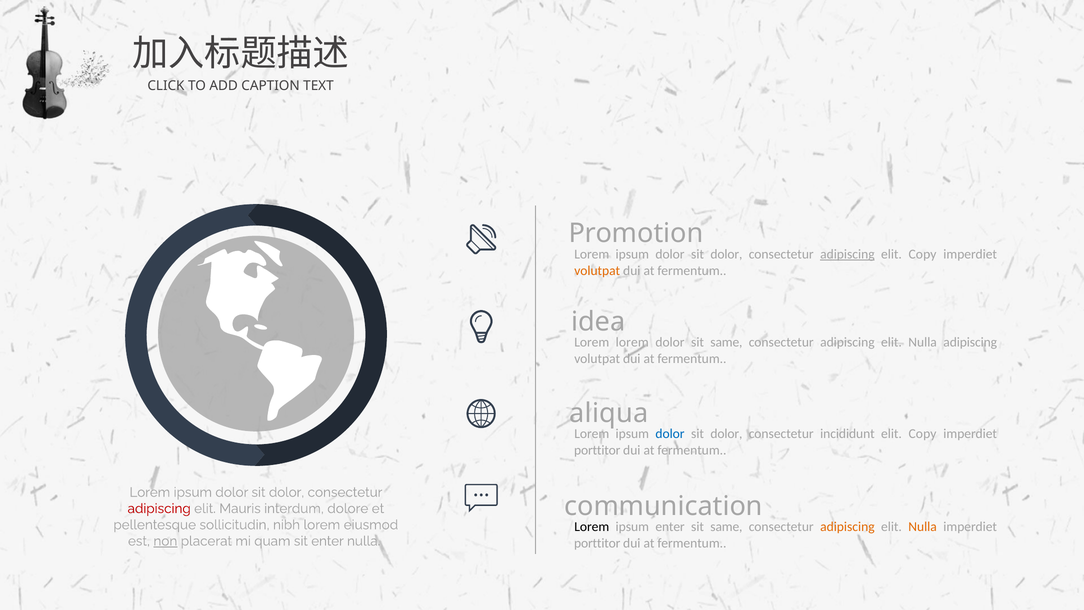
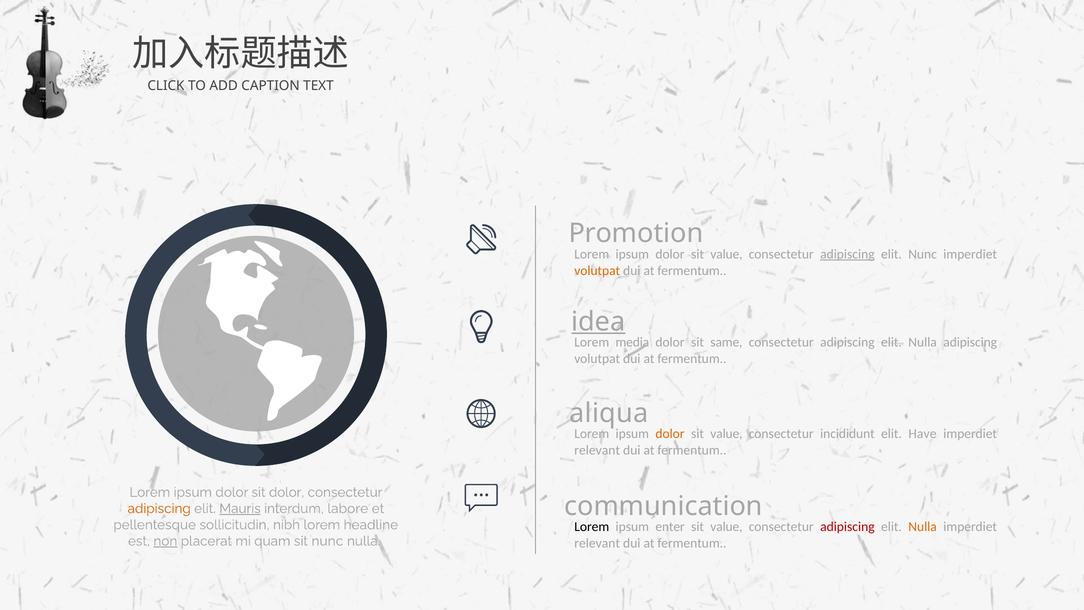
dolor: dolor -> value (726, 254)
Copy: Copy -> Nunc (923, 254)
idea underline: none -> present (598, 322)
Lorem lorem: lorem -> media (632, 342)
dolor colour: blue -> orange (670, 434)
dolor: dolor -> value (726, 434)
Copy: Copy -> Have (922, 434)
porttitor: porttitor -> relevant (597, 450)
adipiscing colour: red -> orange (159, 509)
Mauris underline: none -> present (240, 509)
dolore: dolore -> labore (348, 509)
eiusmod: eiusmod -> headline (371, 525)
same: same -> value (726, 527)
adipiscing colour: orange -> red (847, 527)
sit enter: enter -> nunc (327, 541)
porttitor: porttitor -> relevant (597, 543)
